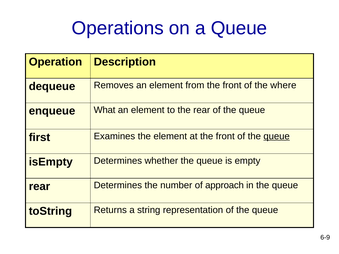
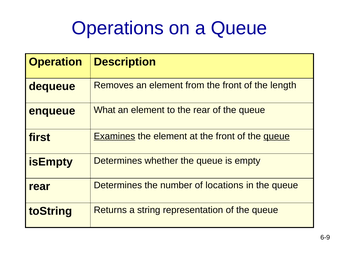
where: where -> length (283, 85)
Examines underline: none -> present (114, 136)
approach: approach -> locations (224, 186)
